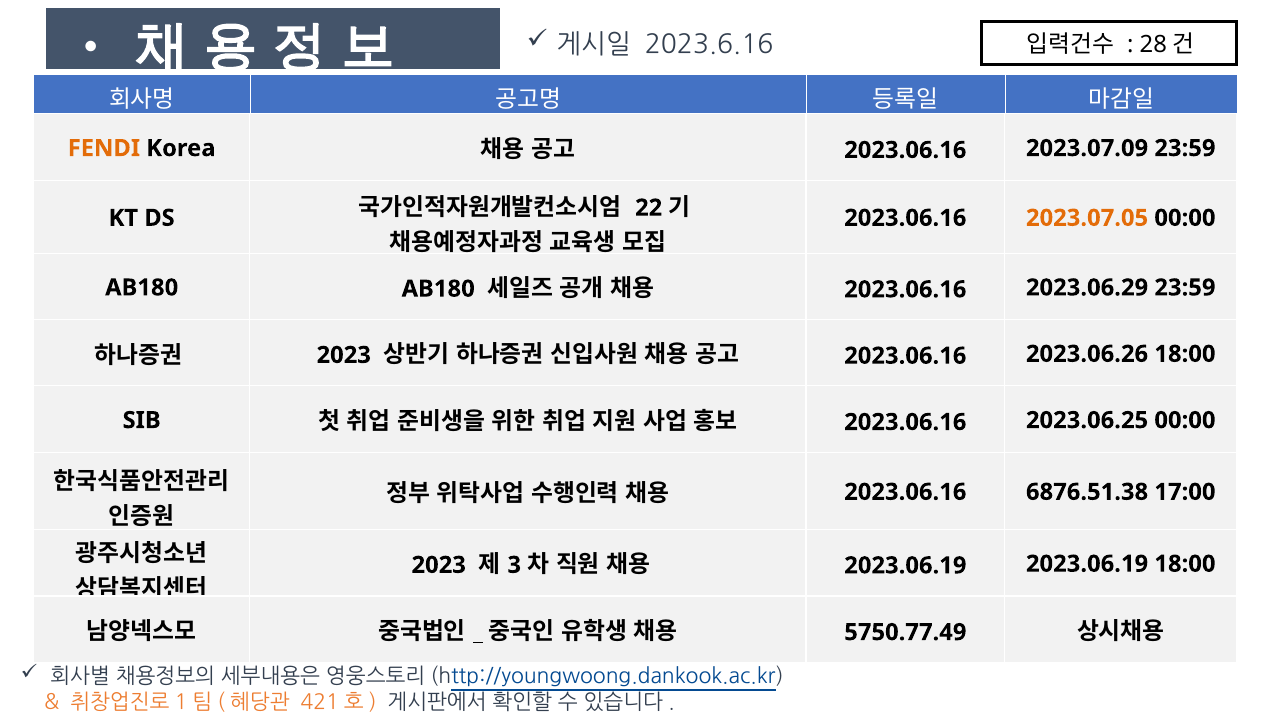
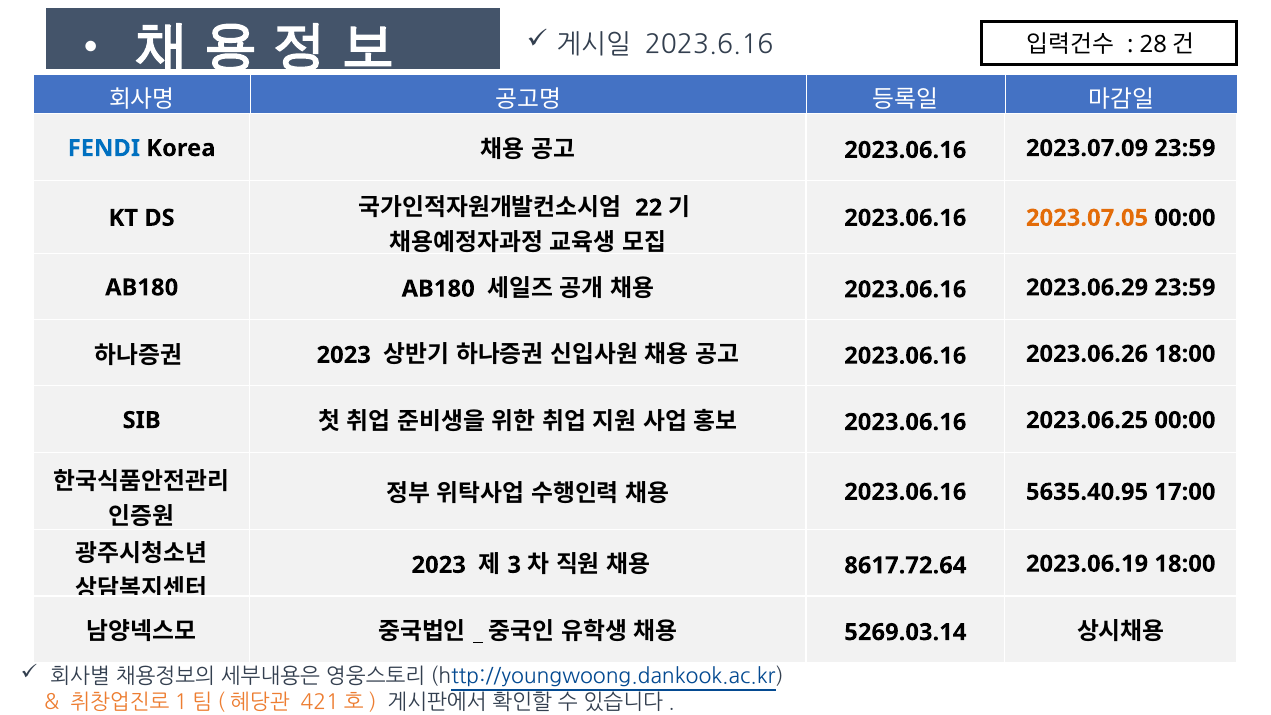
FENDI colour: orange -> blue (104, 148)
6876.51.38: 6876.51.38 -> 5635.40.95 (1087, 492)
2023.06.19: 2023.06.19 -> 8617.72.64 (905, 565)
5750.77.49: 5750.77.49 -> 5269.03.14 (905, 632)
